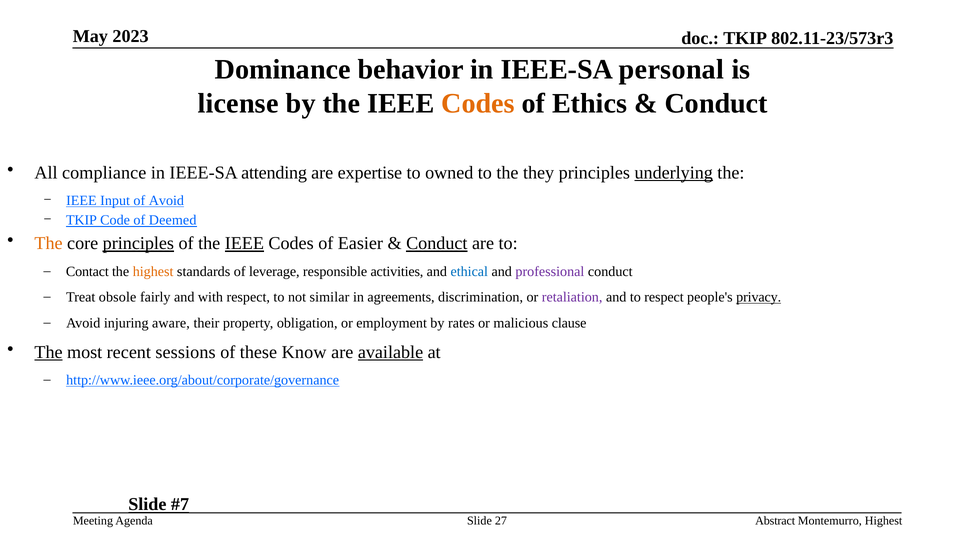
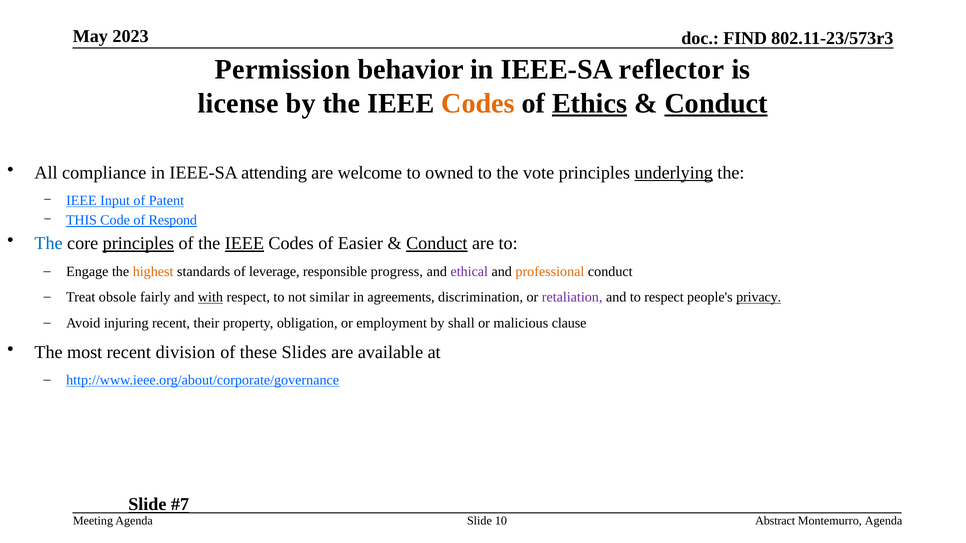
TKIP: TKIP -> FIND (745, 38)
Dominance: Dominance -> Permission (282, 70)
personal: personal -> reflector (672, 70)
Ethics underline: none -> present (590, 103)
Conduct underline: none -> present (716, 103)
expertise: expertise -> welcome (370, 173)
they: they -> vote (539, 173)
of Avoid: Avoid -> Patent (166, 201)
TKIP: TKIP -> THIS (81, 220)
Deemed: Deemed -> Respond (173, 220)
The colour: orange -> blue (49, 244)
Contact: Contact -> Engage (87, 272)
activities: activities -> progress (397, 272)
ethical colour: blue -> purple (469, 272)
professional colour: purple -> orange (550, 272)
with underline: none -> present (210, 297)
injuring aware: aware -> recent (171, 323)
rates: rates -> shall (461, 323)
The underline: present -> none (49, 352)
sessions: sessions -> division (185, 352)
Know: Know -> Slides (304, 352)
available underline: present -> none (391, 352)
27: 27 -> 10 (501, 521)
Montemurro Highest: Highest -> Agenda (884, 521)
